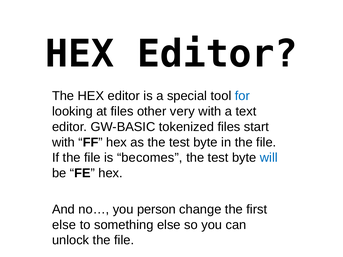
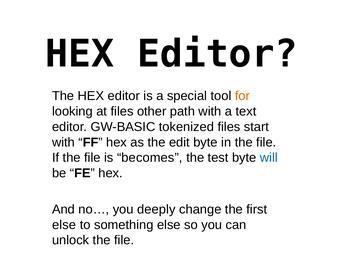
for colour: blue -> orange (242, 96)
very: very -> path (182, 112)
as the test: test -> edit (179, 142)
person: person -> deeply (156, 210)
